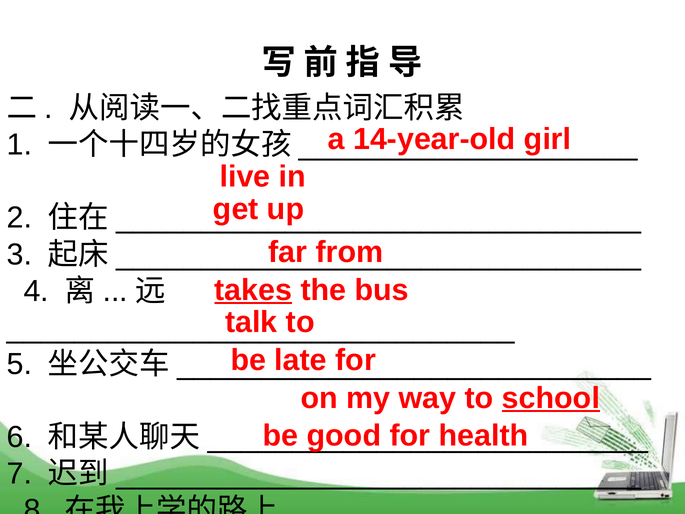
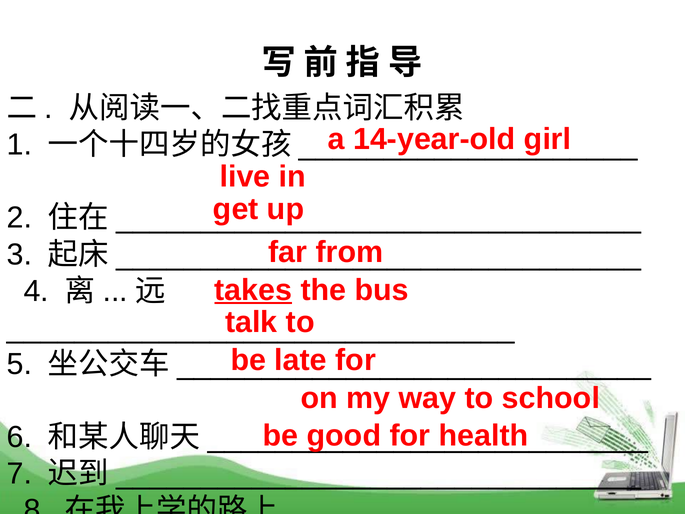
school underline: present -> none (551, 398)
